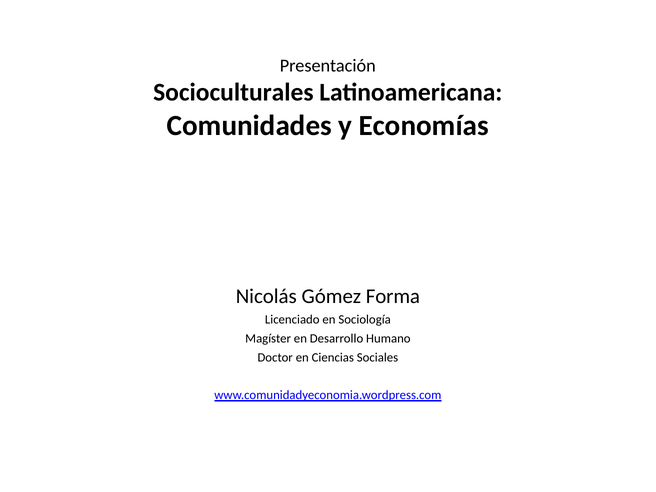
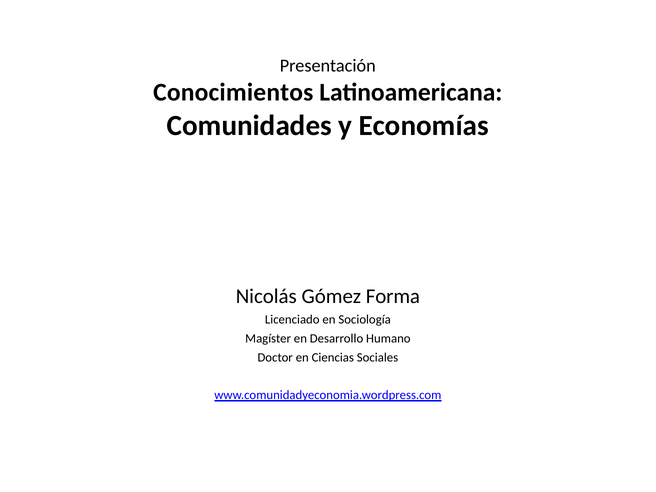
Socioculturales: Socioculturales -> Conocimientos (233, 92)
